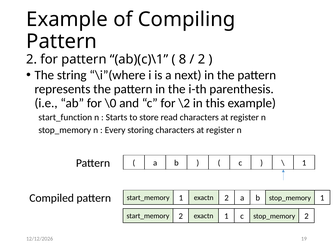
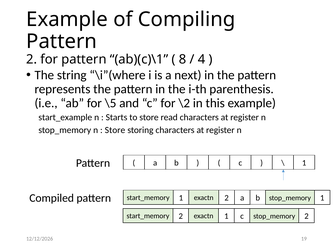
2: 2 -> 4 (201, 59)
\0: \0 -> \5 (111, 103)
start_function: start_function -> start_example (65, 117)
Every: Every -> Store (115, 130)
